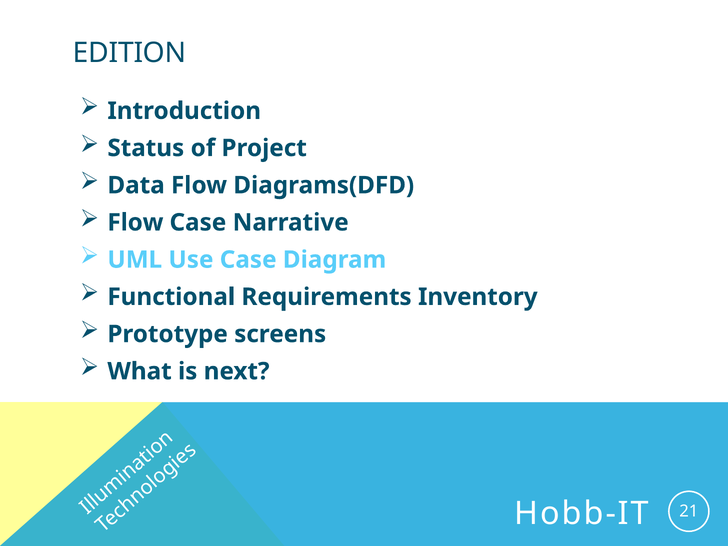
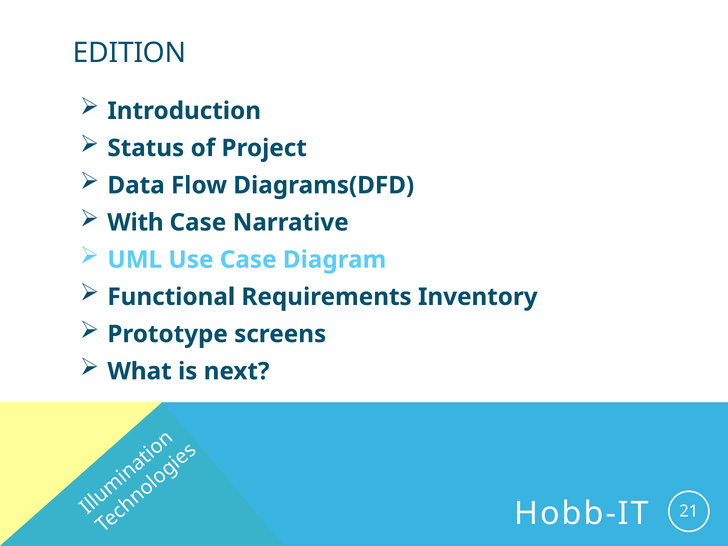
Flow: Flow -> With (135, 223)
